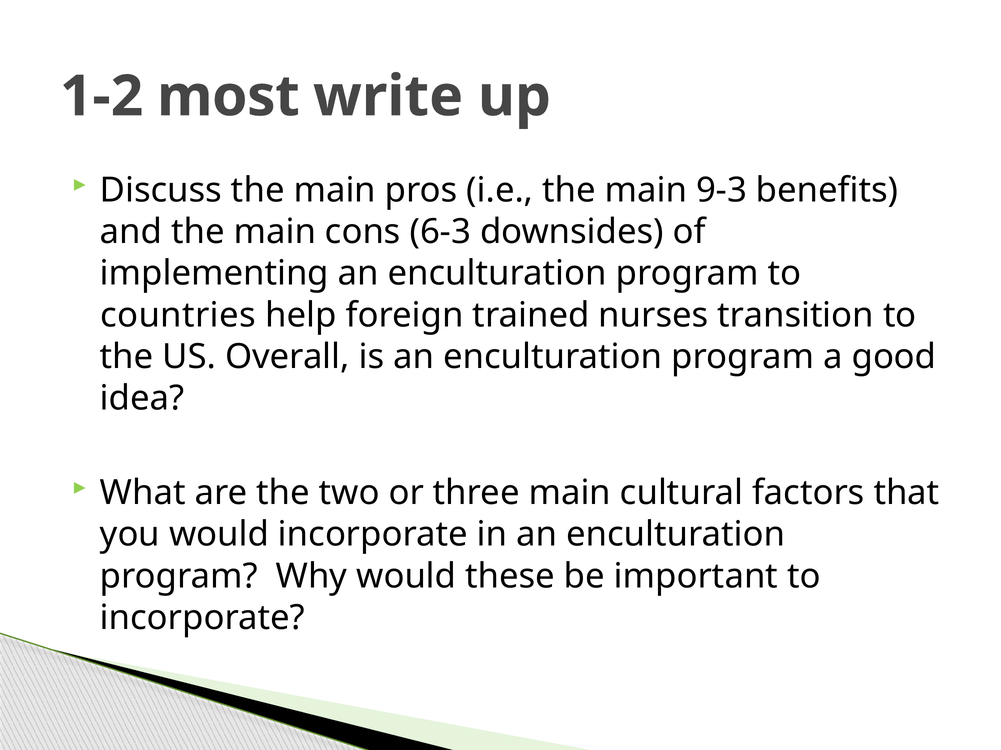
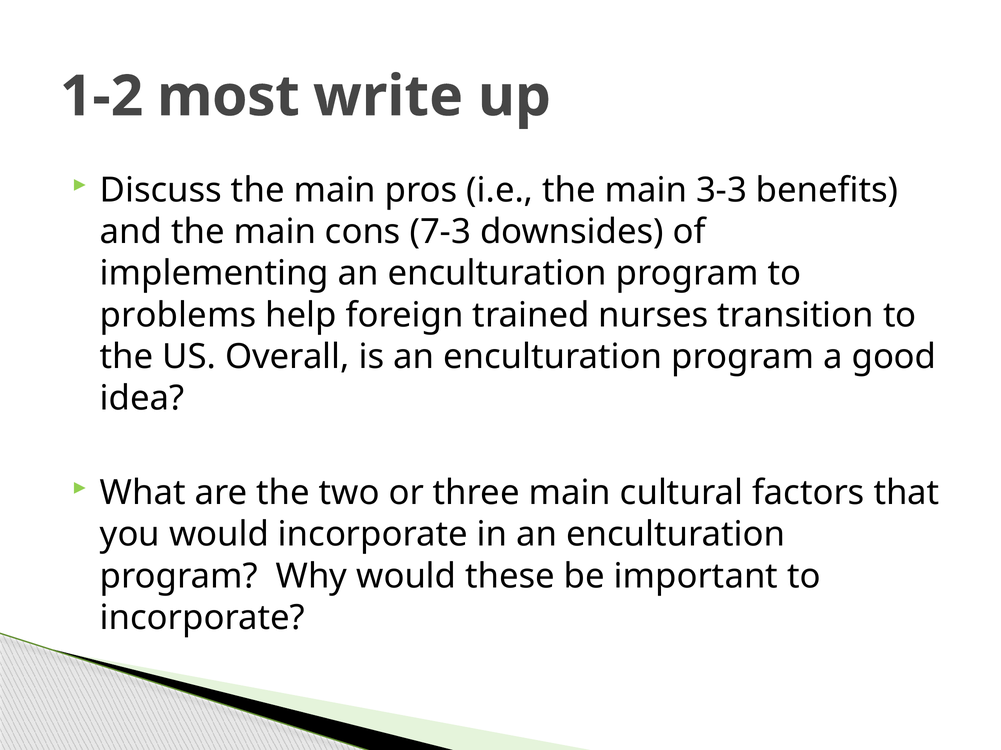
9-3: 9-3 -> 3-3 (722, 190)
6-3: 6-3 -> 7-3 (440, 232)
countries: countries -> problems (178, 315)
